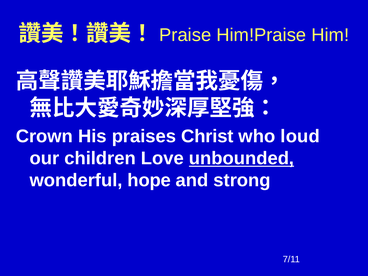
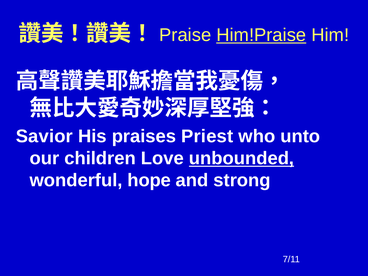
Him!Praise underline: none -> present (261, 35)
Crown: Crown -> Savior (44, 136)
Christ: Christ -> Priest (207, 136)
loud: loud -> unto (300, 136)
